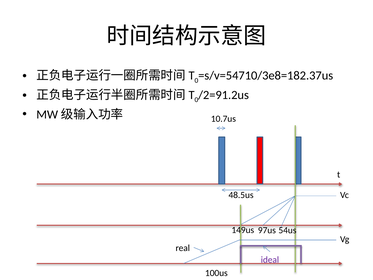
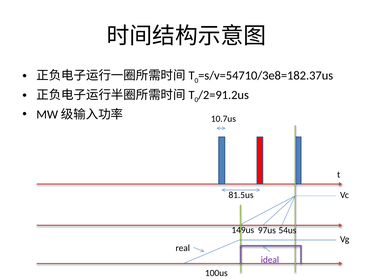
48.5us: 48.5us -> 81.5us (241, 195)
